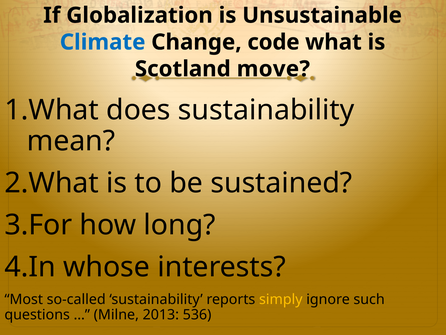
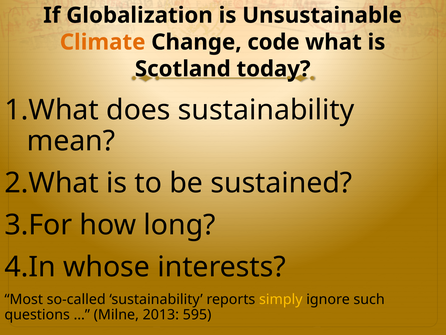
Climate colour: blue -> orange (103, 42)
move: move -> today (274, 69)
536: 536 -> 595 (197, 314)
